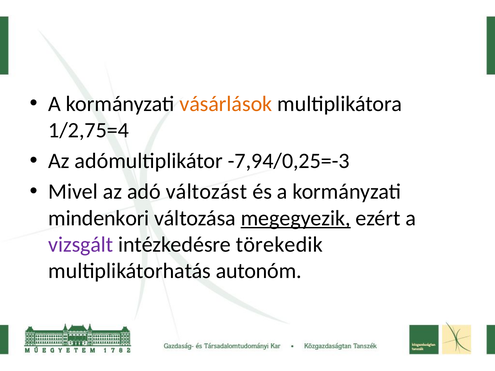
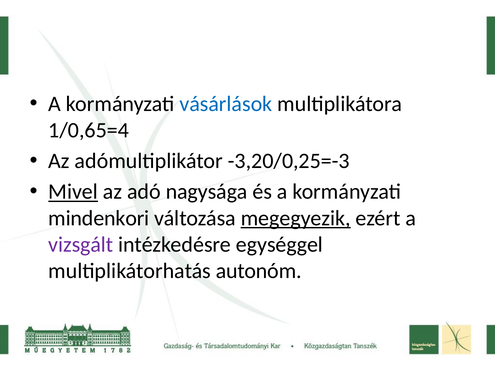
vásárlások colour: orange -> blue (226, 104)
1/2,75=4: 1/2,75=4 -> 1/0,65=4 (89, 130)
-7,94/0,25=-3: -7,94/0,25=-3 -> -3,20/0,25=-3 (289, 161)
Mivel underline: none -> present (73, 192)
változást: változást -> nagysága (207, 192)
törekedik: törekedik -> egységgel (279, 245)
